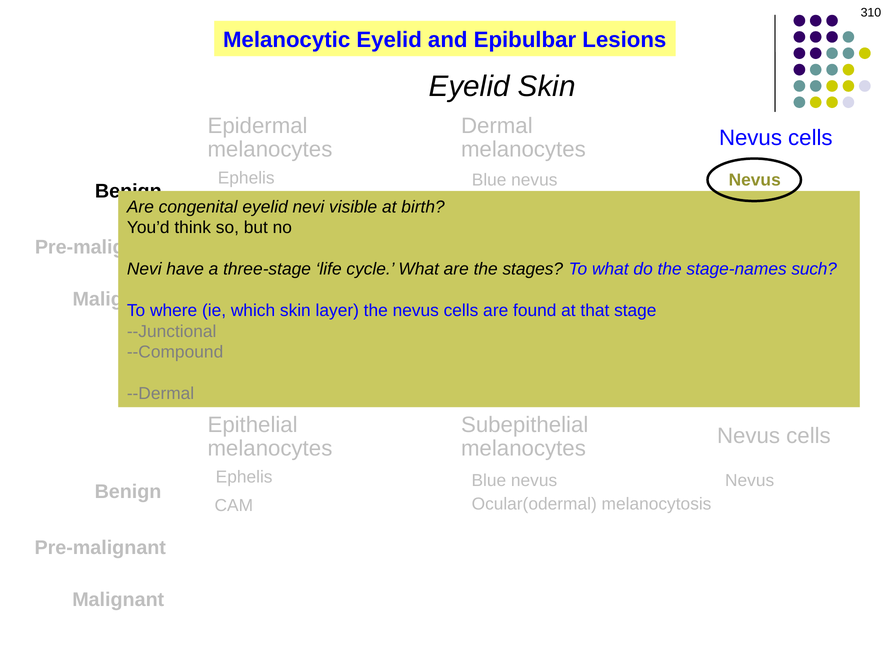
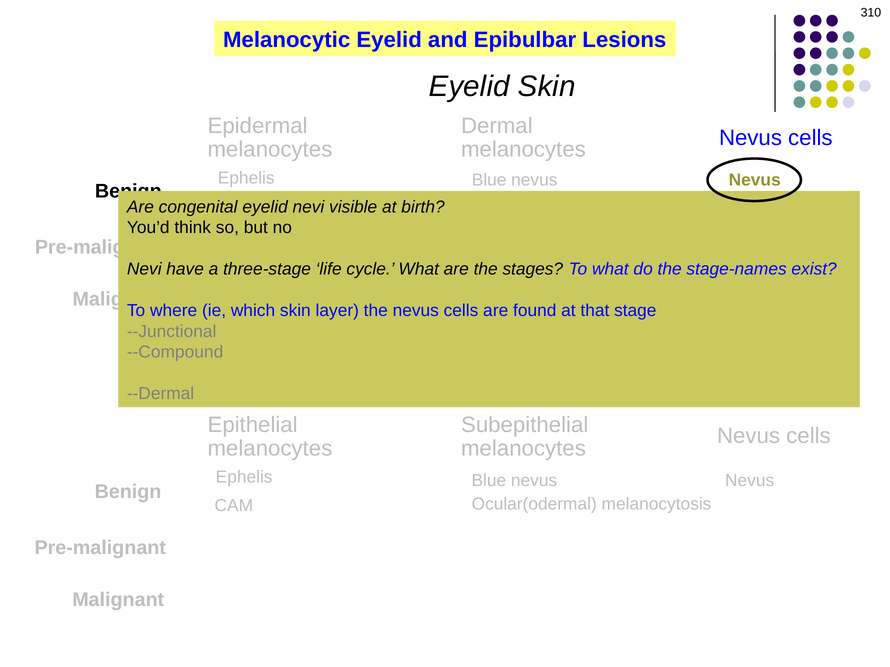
such: such -> exist (814, 269)
